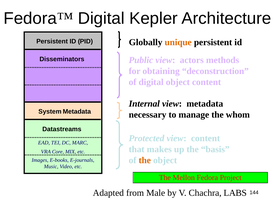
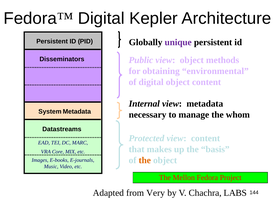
unique colour: orange -> purple (178, 42)
view actors: actors -> object (192, 60)
deconstruction: deconstruction -> environmental (215, 71)
Male: Male -> Very (156, 193)
